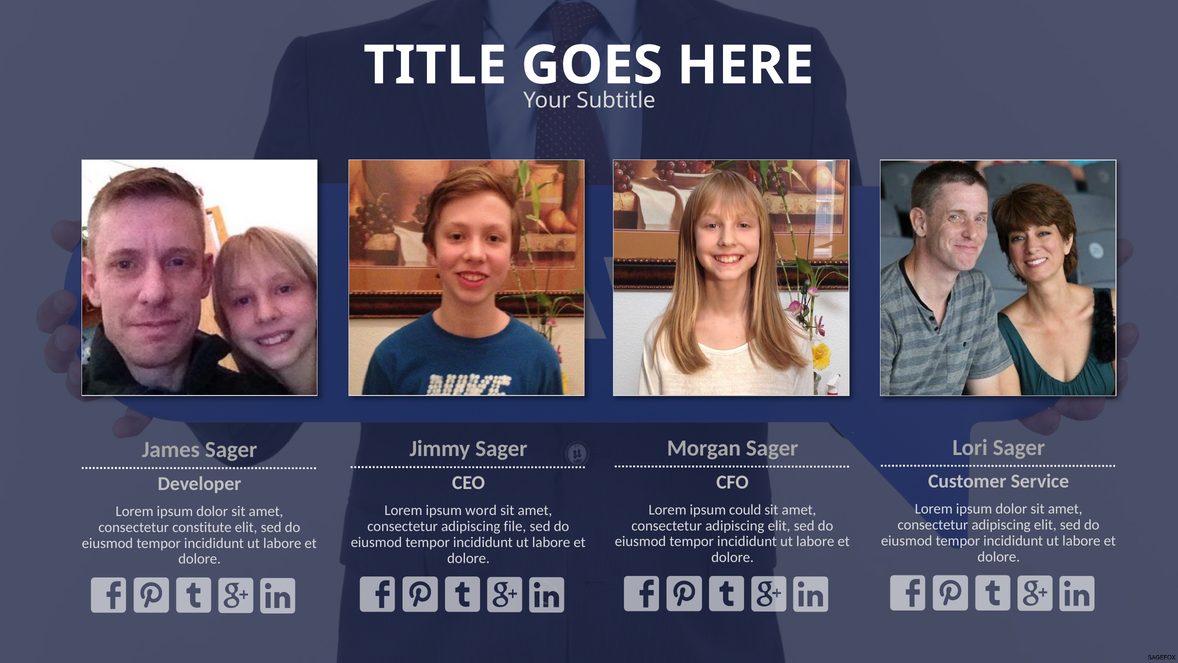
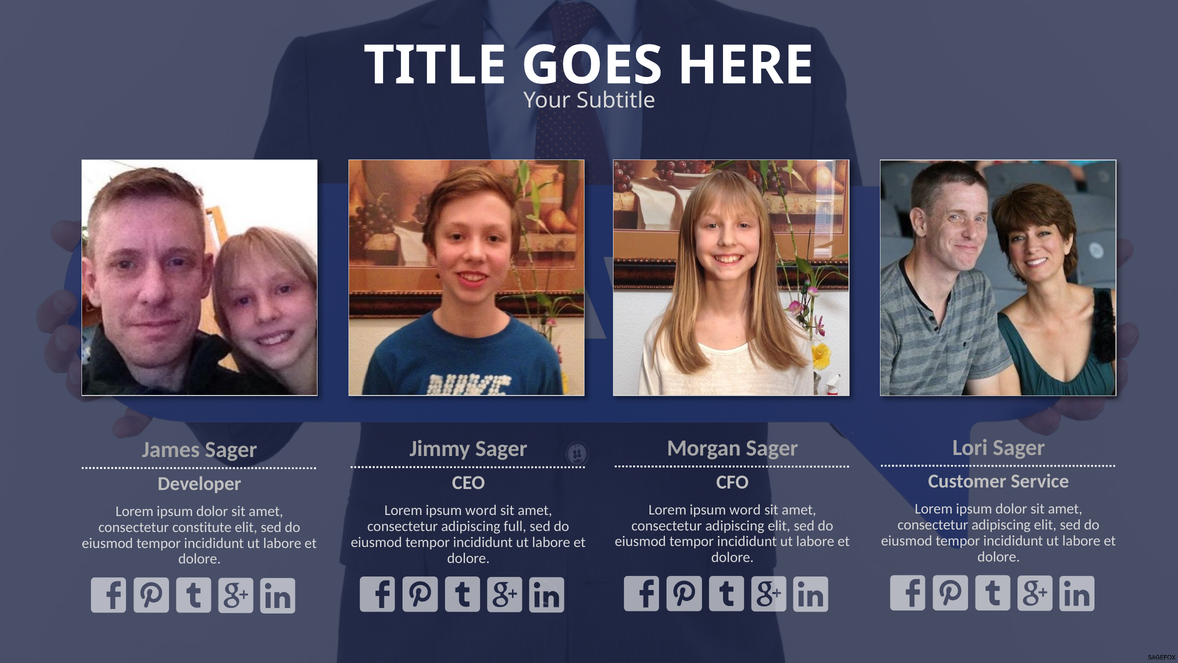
could: could -> word (745, 510)
file: file -> full (515, 526)
